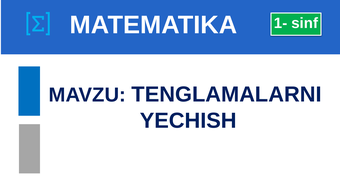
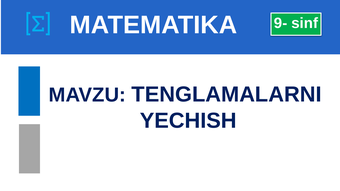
1-: 1- -> 9- (281, 23)
